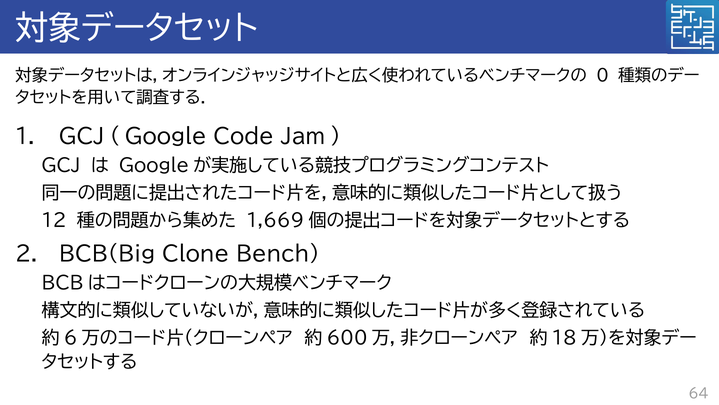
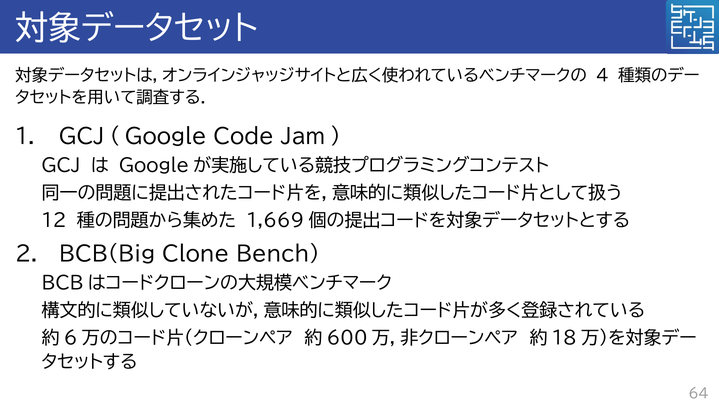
0: 0 -> 4 (603, 76)
